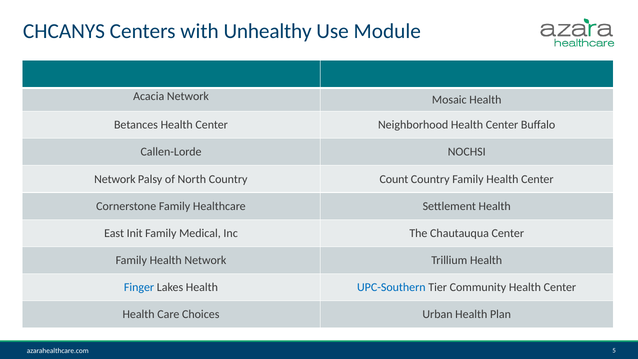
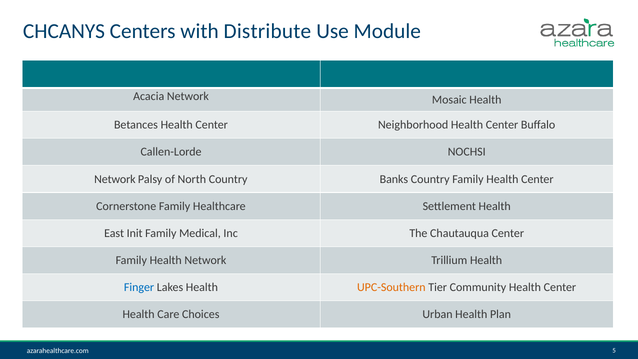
Unhealthy: Unhealthy -> Distribute (267, 31)
Count: Count -> Banks (394, 179)
UPC-Southern colour: blue -> orange (391, 287)
